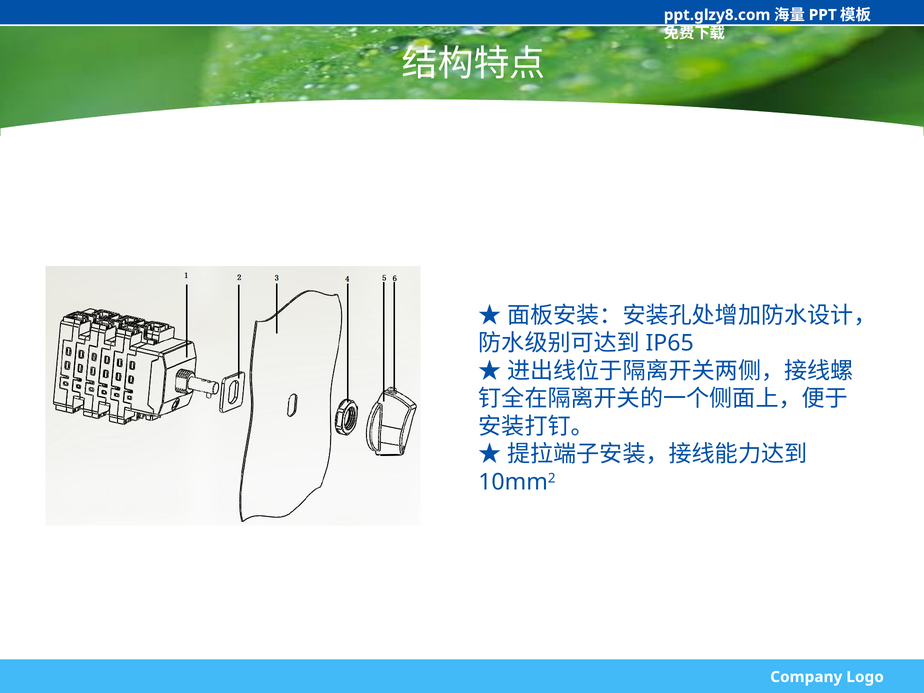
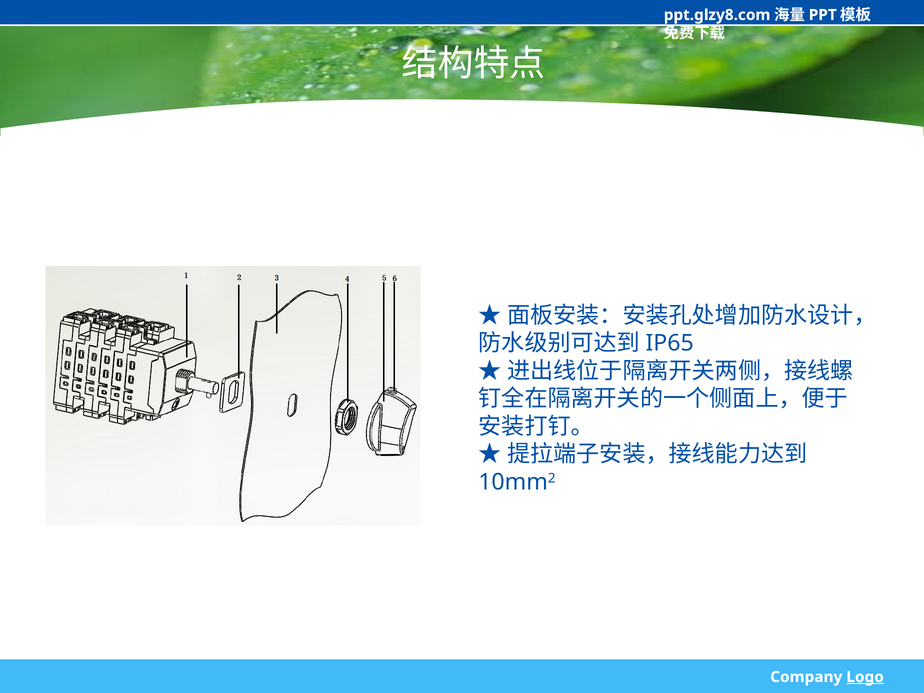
Logo underline: none -> present (865, 677)
